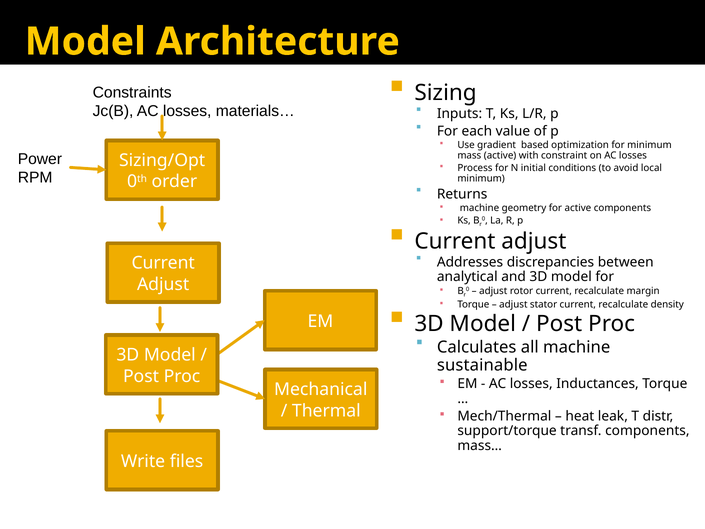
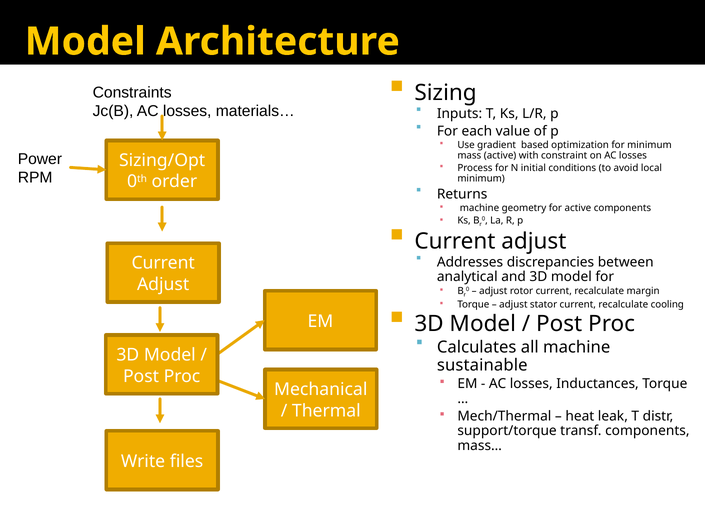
density: density -> cooling (667, 305)
